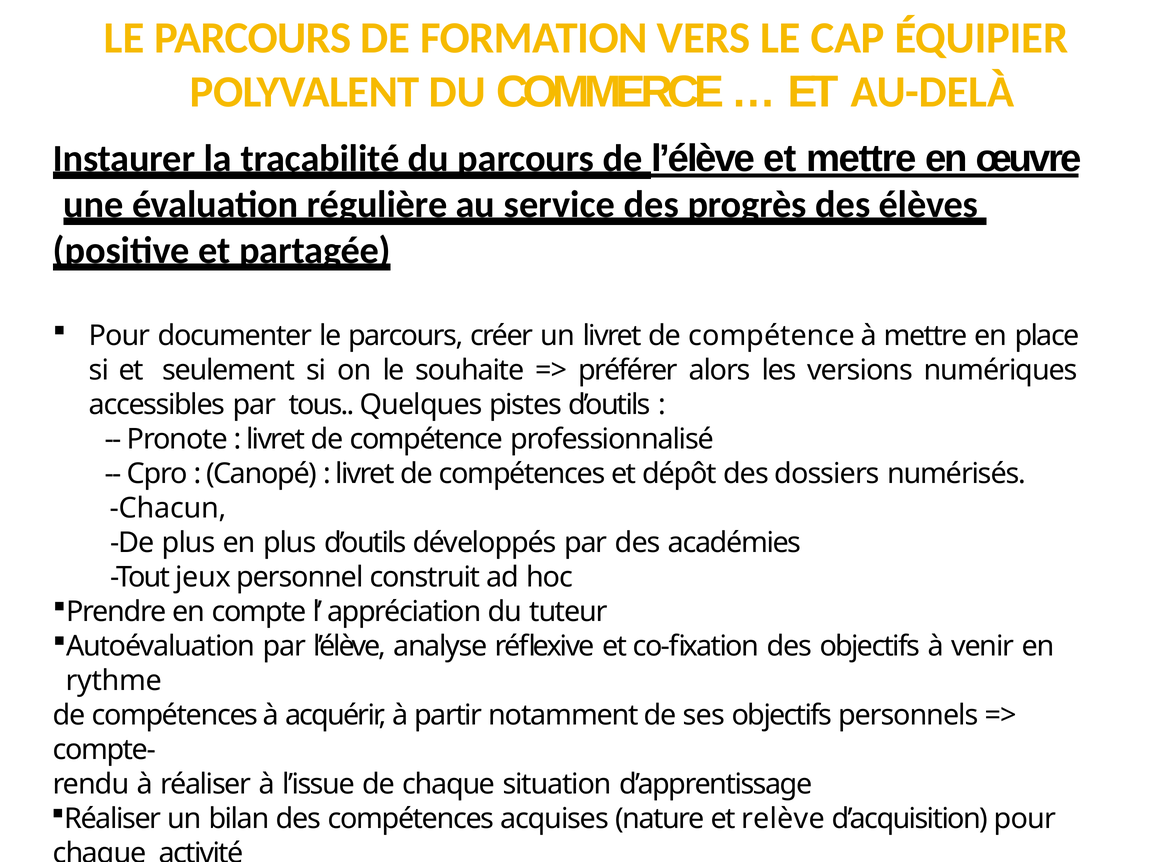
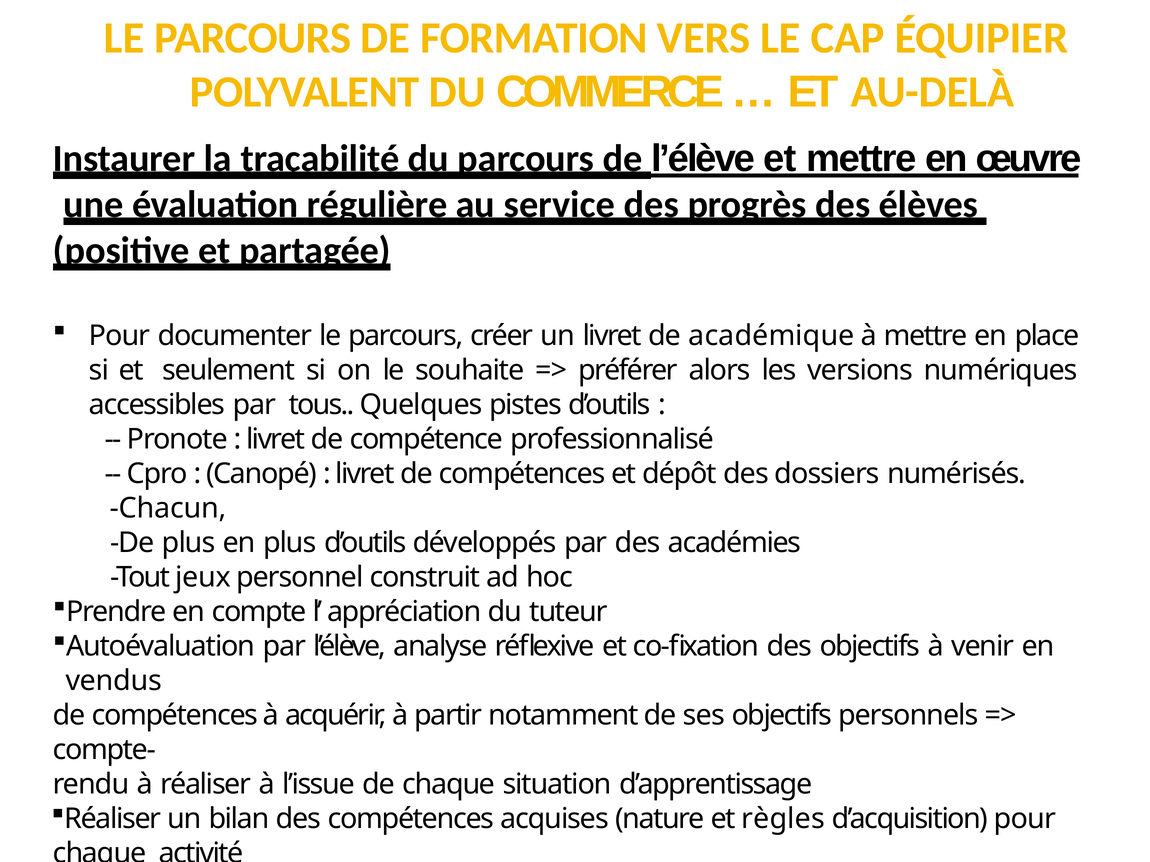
un livret de compétence: compétence -> académique (772, 336)
rythme: rythme -> vendus (114, 681)
relève: relève -> règles (783, 819)
